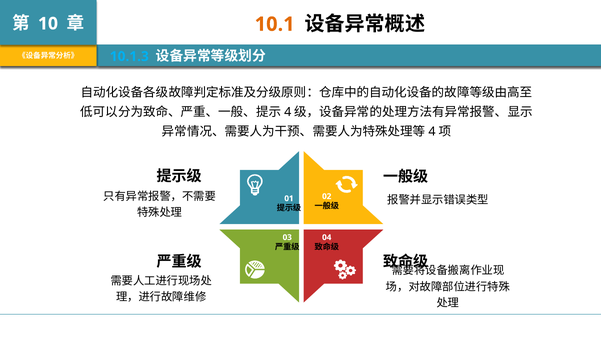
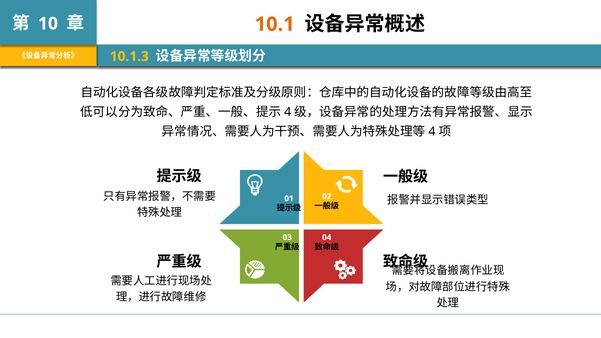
10.1.3 colour: light blue -> yellow (129, 56)
